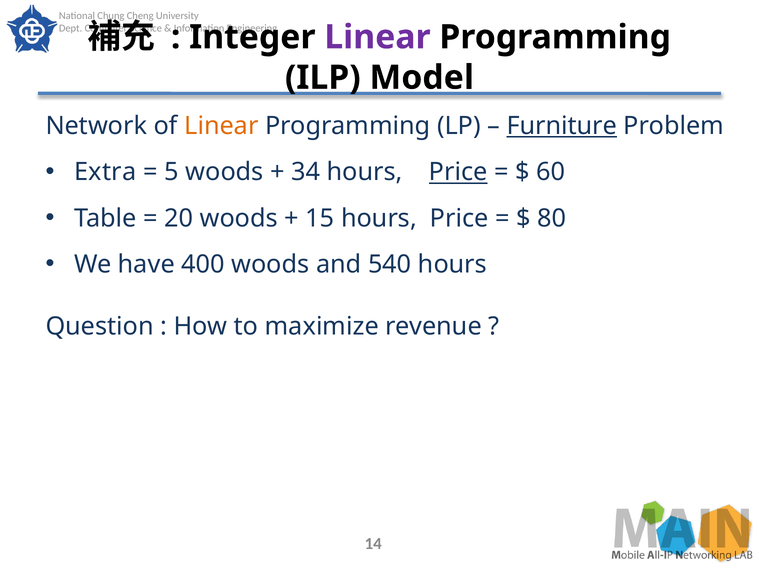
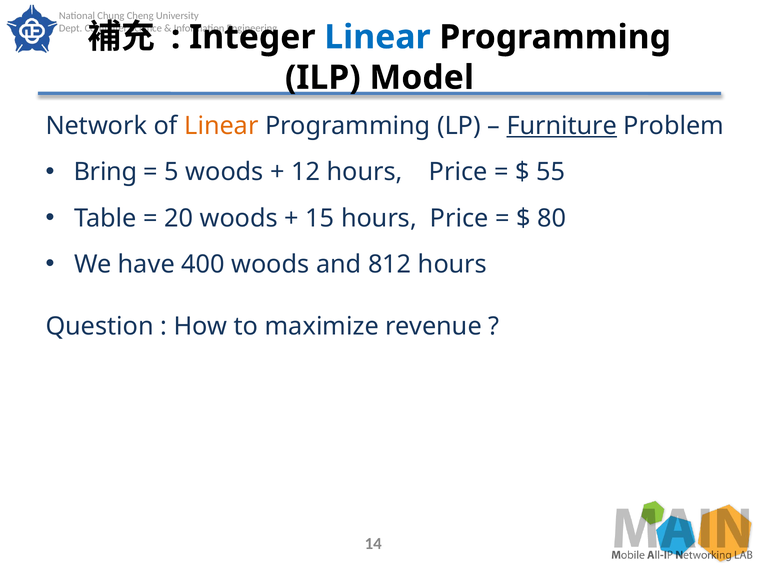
Linear colour: purple -> blue (377, 37)
Extra: Extra -> Bring (105, 172)
34: 34 -> 12 (306, 172)
Price underline: present -> none (458, 172)
60: 60 -> 55 (551, 172)
540: 540 -> 812 (390, 265)
